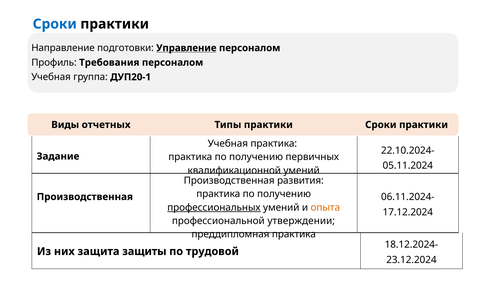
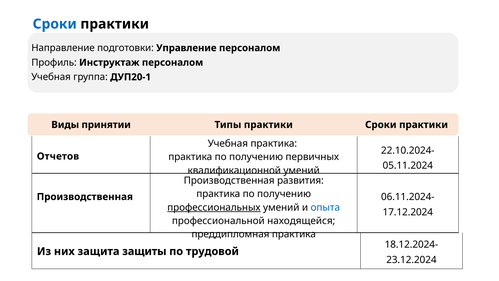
Управление underline: present -> none (186, 48)
Требования: Требования -> Инструктаж (109, 62)
отчетных: отчетных -> принятии (106, 125)
Задание: Задание -> Отчетов (58, 156)
опыта colour: orange -> blue (325, 207)
утверждении: утверждении -> находящейся (301, 221)
